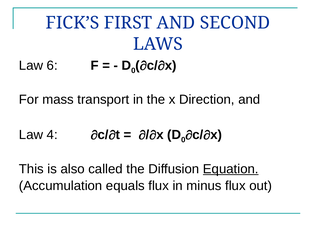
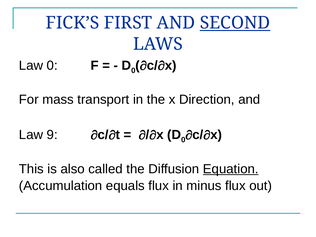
SECOND underline: none -> present (235, 23)
Law 6: 6 -> 0 (52, 65)
4: 4 -> 9 (52, 135)
